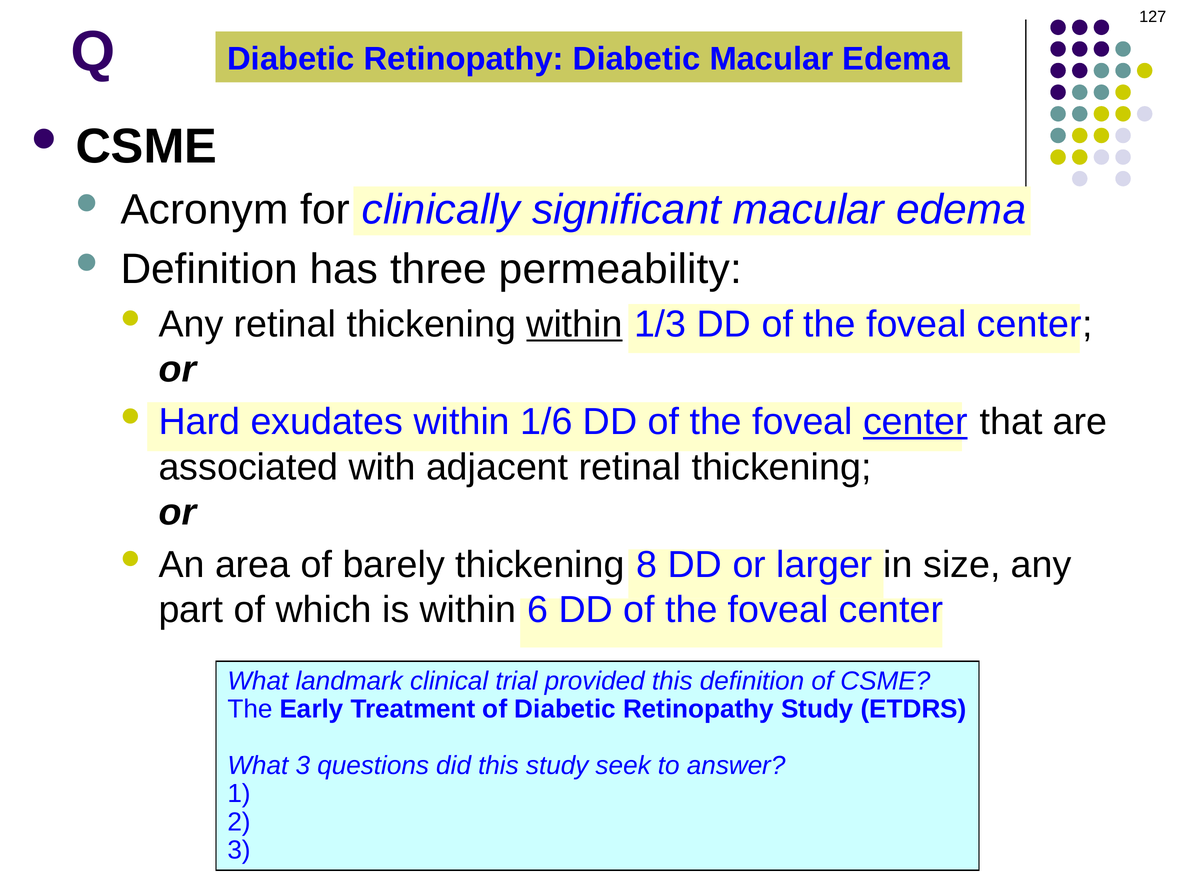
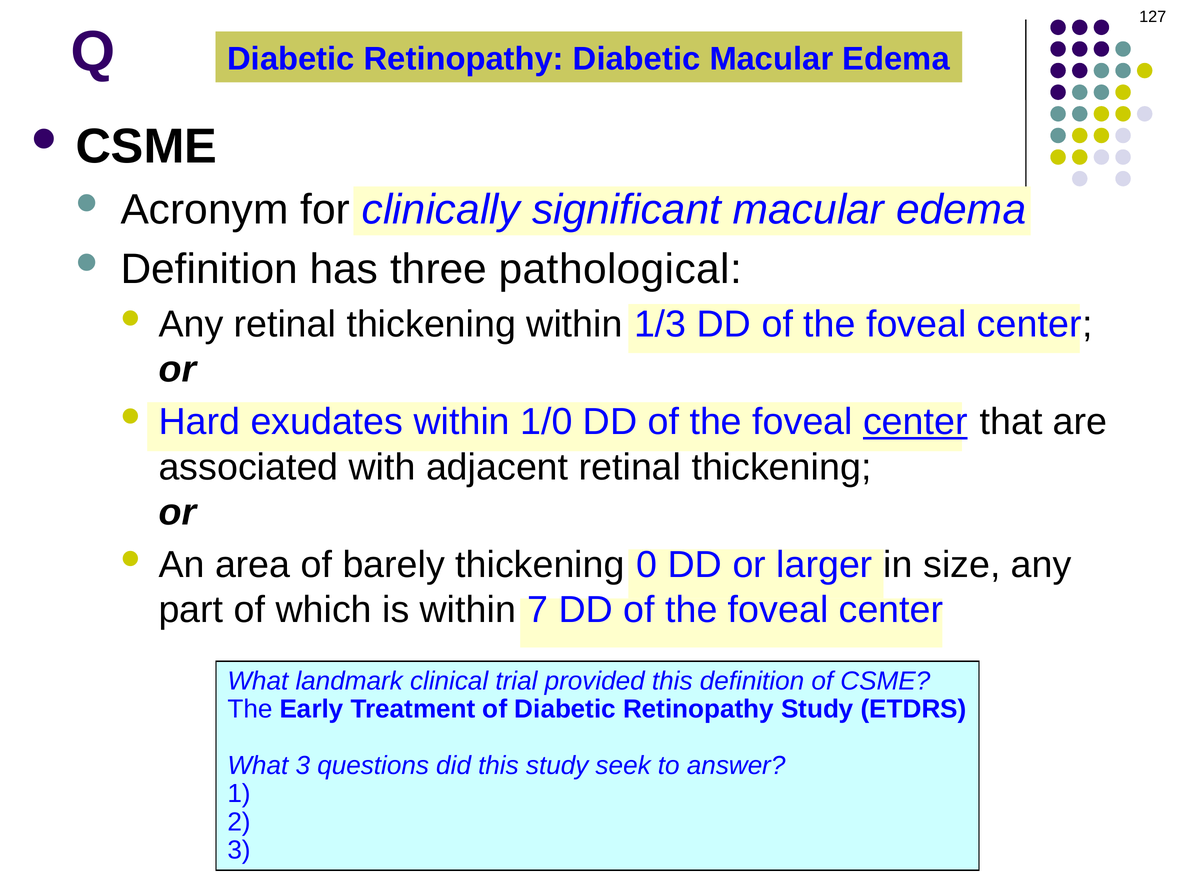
permeability: permeability -> pathological (620, 269)
within underline: present -> none (574, 324)
1/6: 1/6 -> 1/0 (546, 422)
8: 8 -> 0 (647, 565)
6: 6 -> 7 (538, 610)
